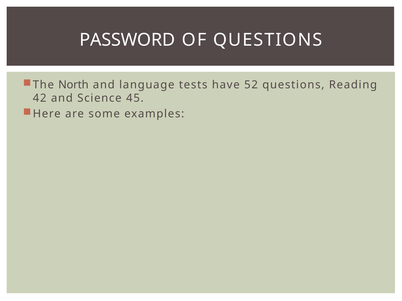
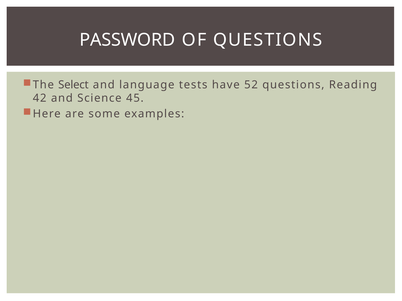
North: North -> Select (73, 85)
